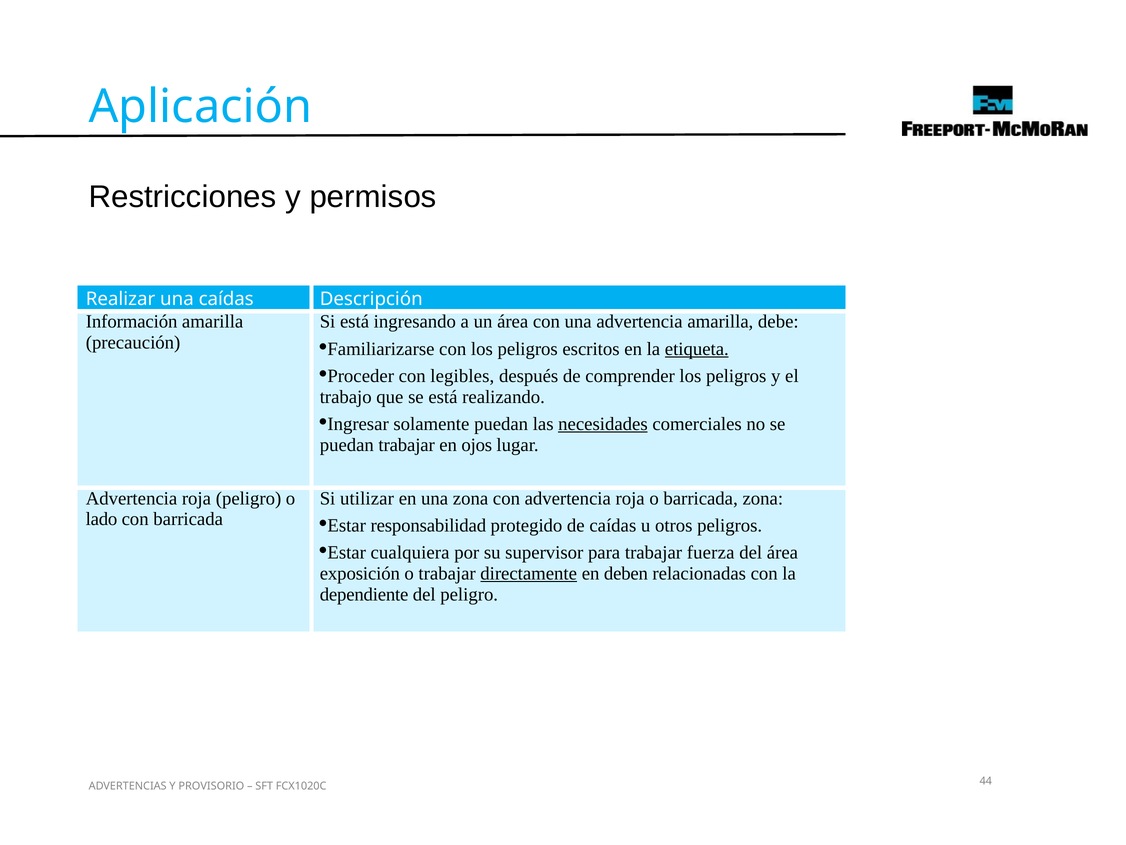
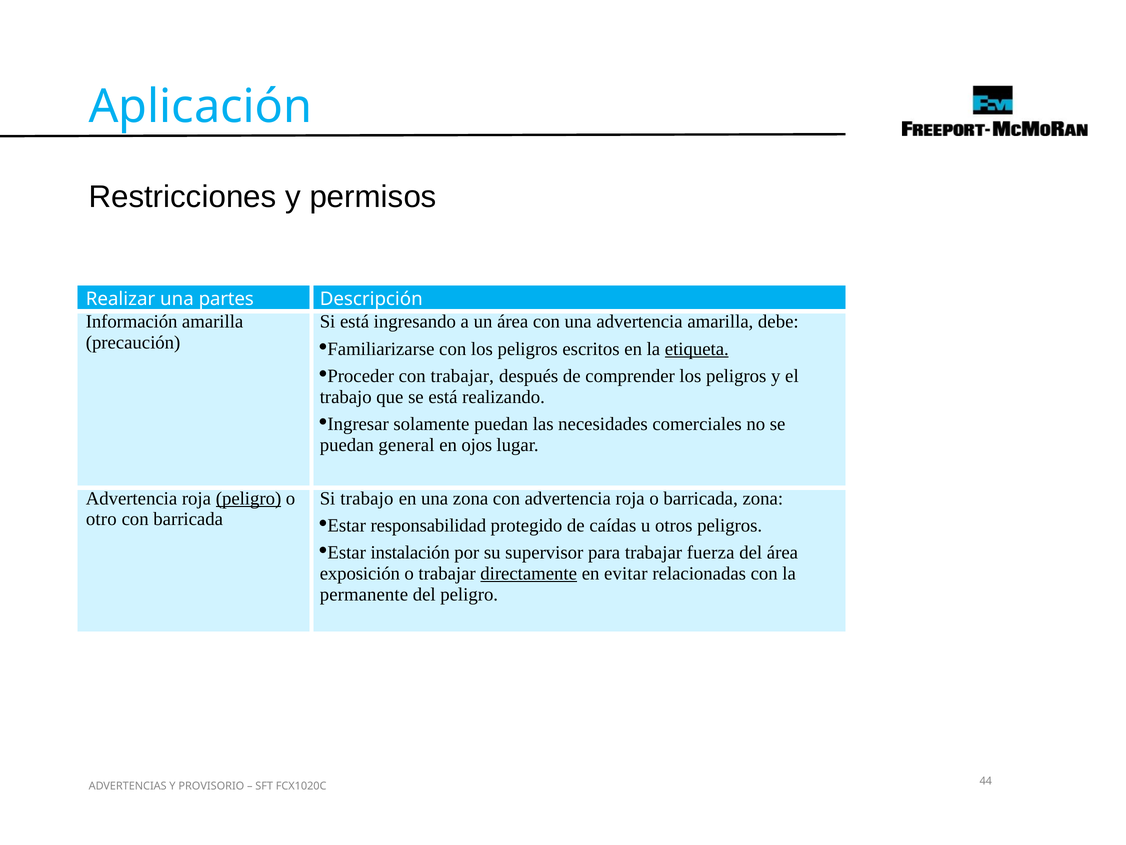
una caídas: caídas -> partes (226, 299)
con legibles: legibles -> trabajar (462, 376)
necesidades underline: present -> none (603, 424)
puedan trabajar: trabajar -> general (406, 445)
peligro underline: none -> present (249, 498)
Si utilizar: utilizar -> trabajo (367, 498)
lado: lado -> otro (101, 519)
cualquiera: cualquiera -> instalación (410, 552)
deben: deben -> evitar (626, 573)
dependiente: dependiente -> permanente (364, 594)
